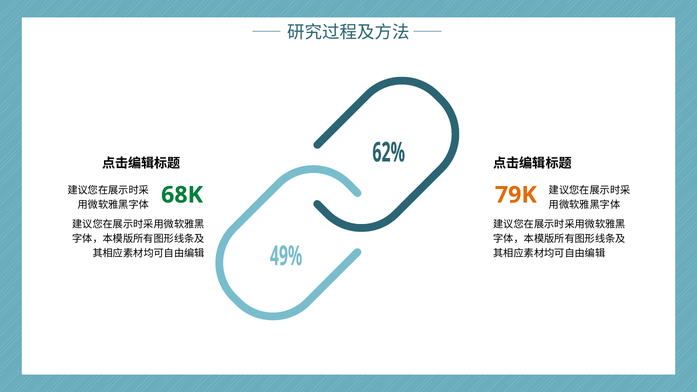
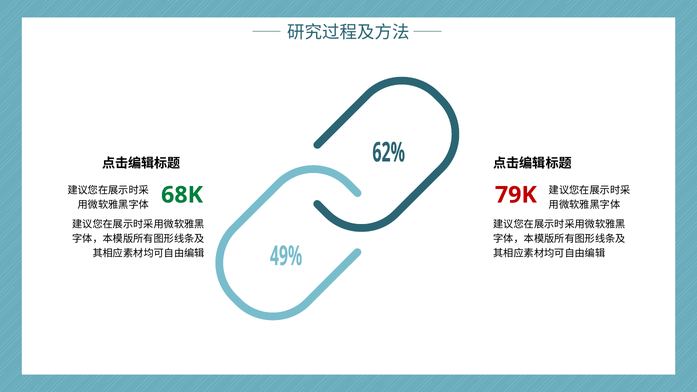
79K colour: orange -> red (516, 195)
